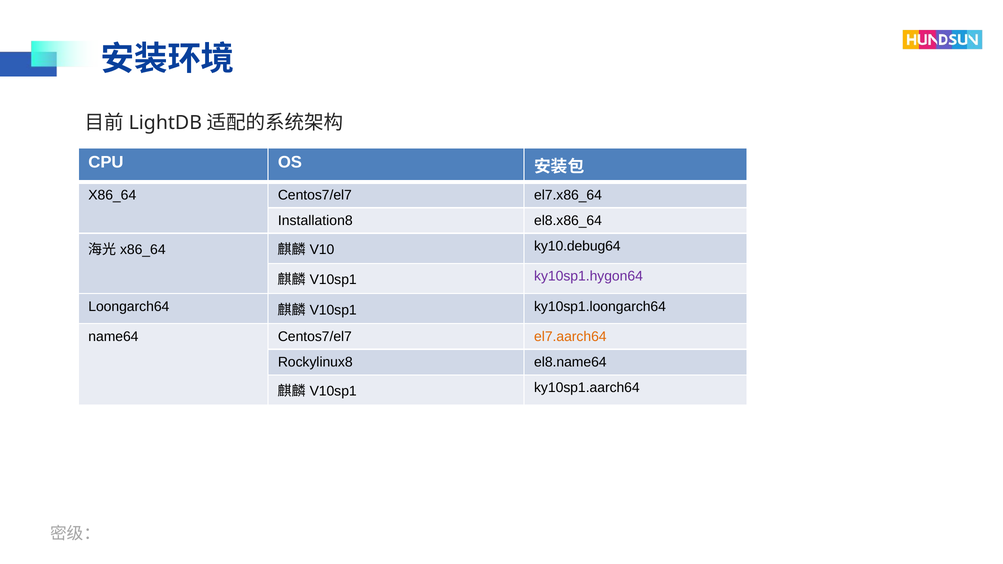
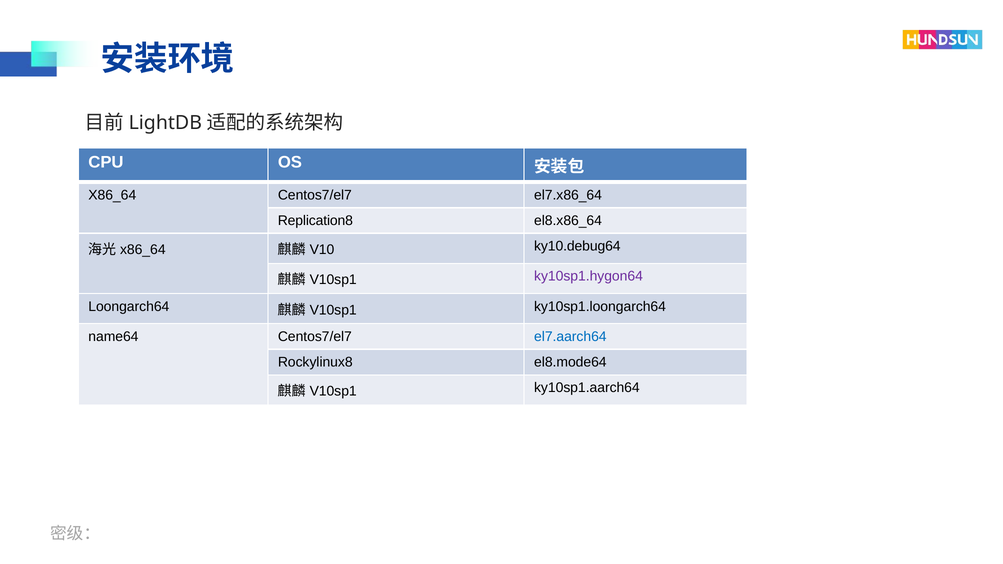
Installation8: Installation8 -> Replication8 (315, 221)
el7.aarch64 colour: orange -> blue (570, 337)
el8.name64: el8.name64 -> el8.mode64 (570, 362)
